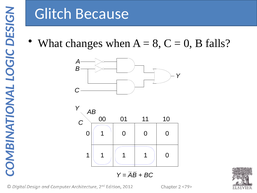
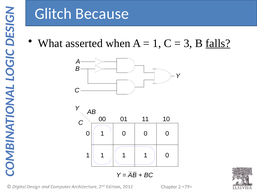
changes: changes -> asserted (84, 43)
8: 8 -> 1 (157, 43)
0: 0 -> 3 (188, 43)
falls underline: none -> present (218, 43)
